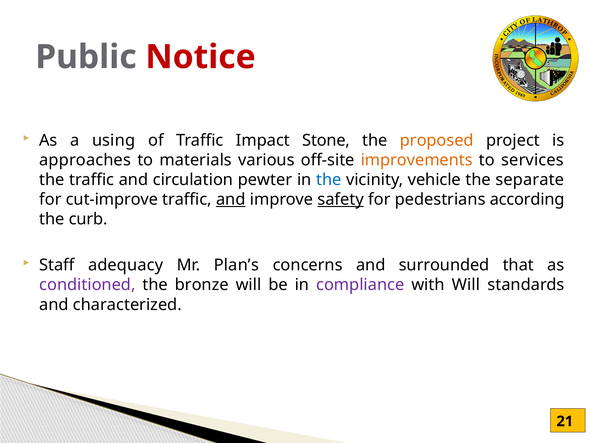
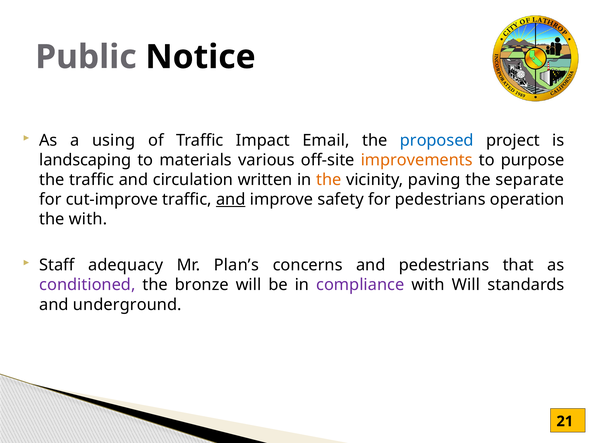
Notice colour: red -> black (200, 57)
Stone: Stone -> Email (326, 140)
proposed colour: orange -> blue (437, 140)
approaches: approaches -> landscaping (85, 160)
services: services -> purpose (533, 160)
pewter: pewter -> written (265, 180)
the colour: blue -> orange (329, 180)
vehicle: vehicle -> paving (434, 180)
safety underline: present -> none (341, 199)
according: according -> operation (527, 199)
the curb: curb -> with (88, 219)
and surrounded: surrounded -> pedestrians (444, 265)
characterized: characterized -> underground (127, 304)
